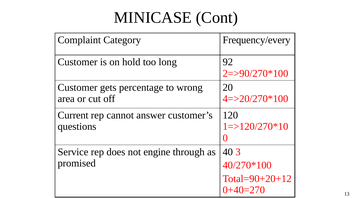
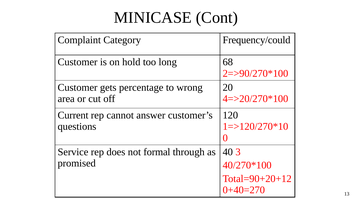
Frequency/every: Frequency/every -> Frequency/could (257, 40)
92: 92 -> 68 (228, 62)
engine: engine -> formal (157, 152)
